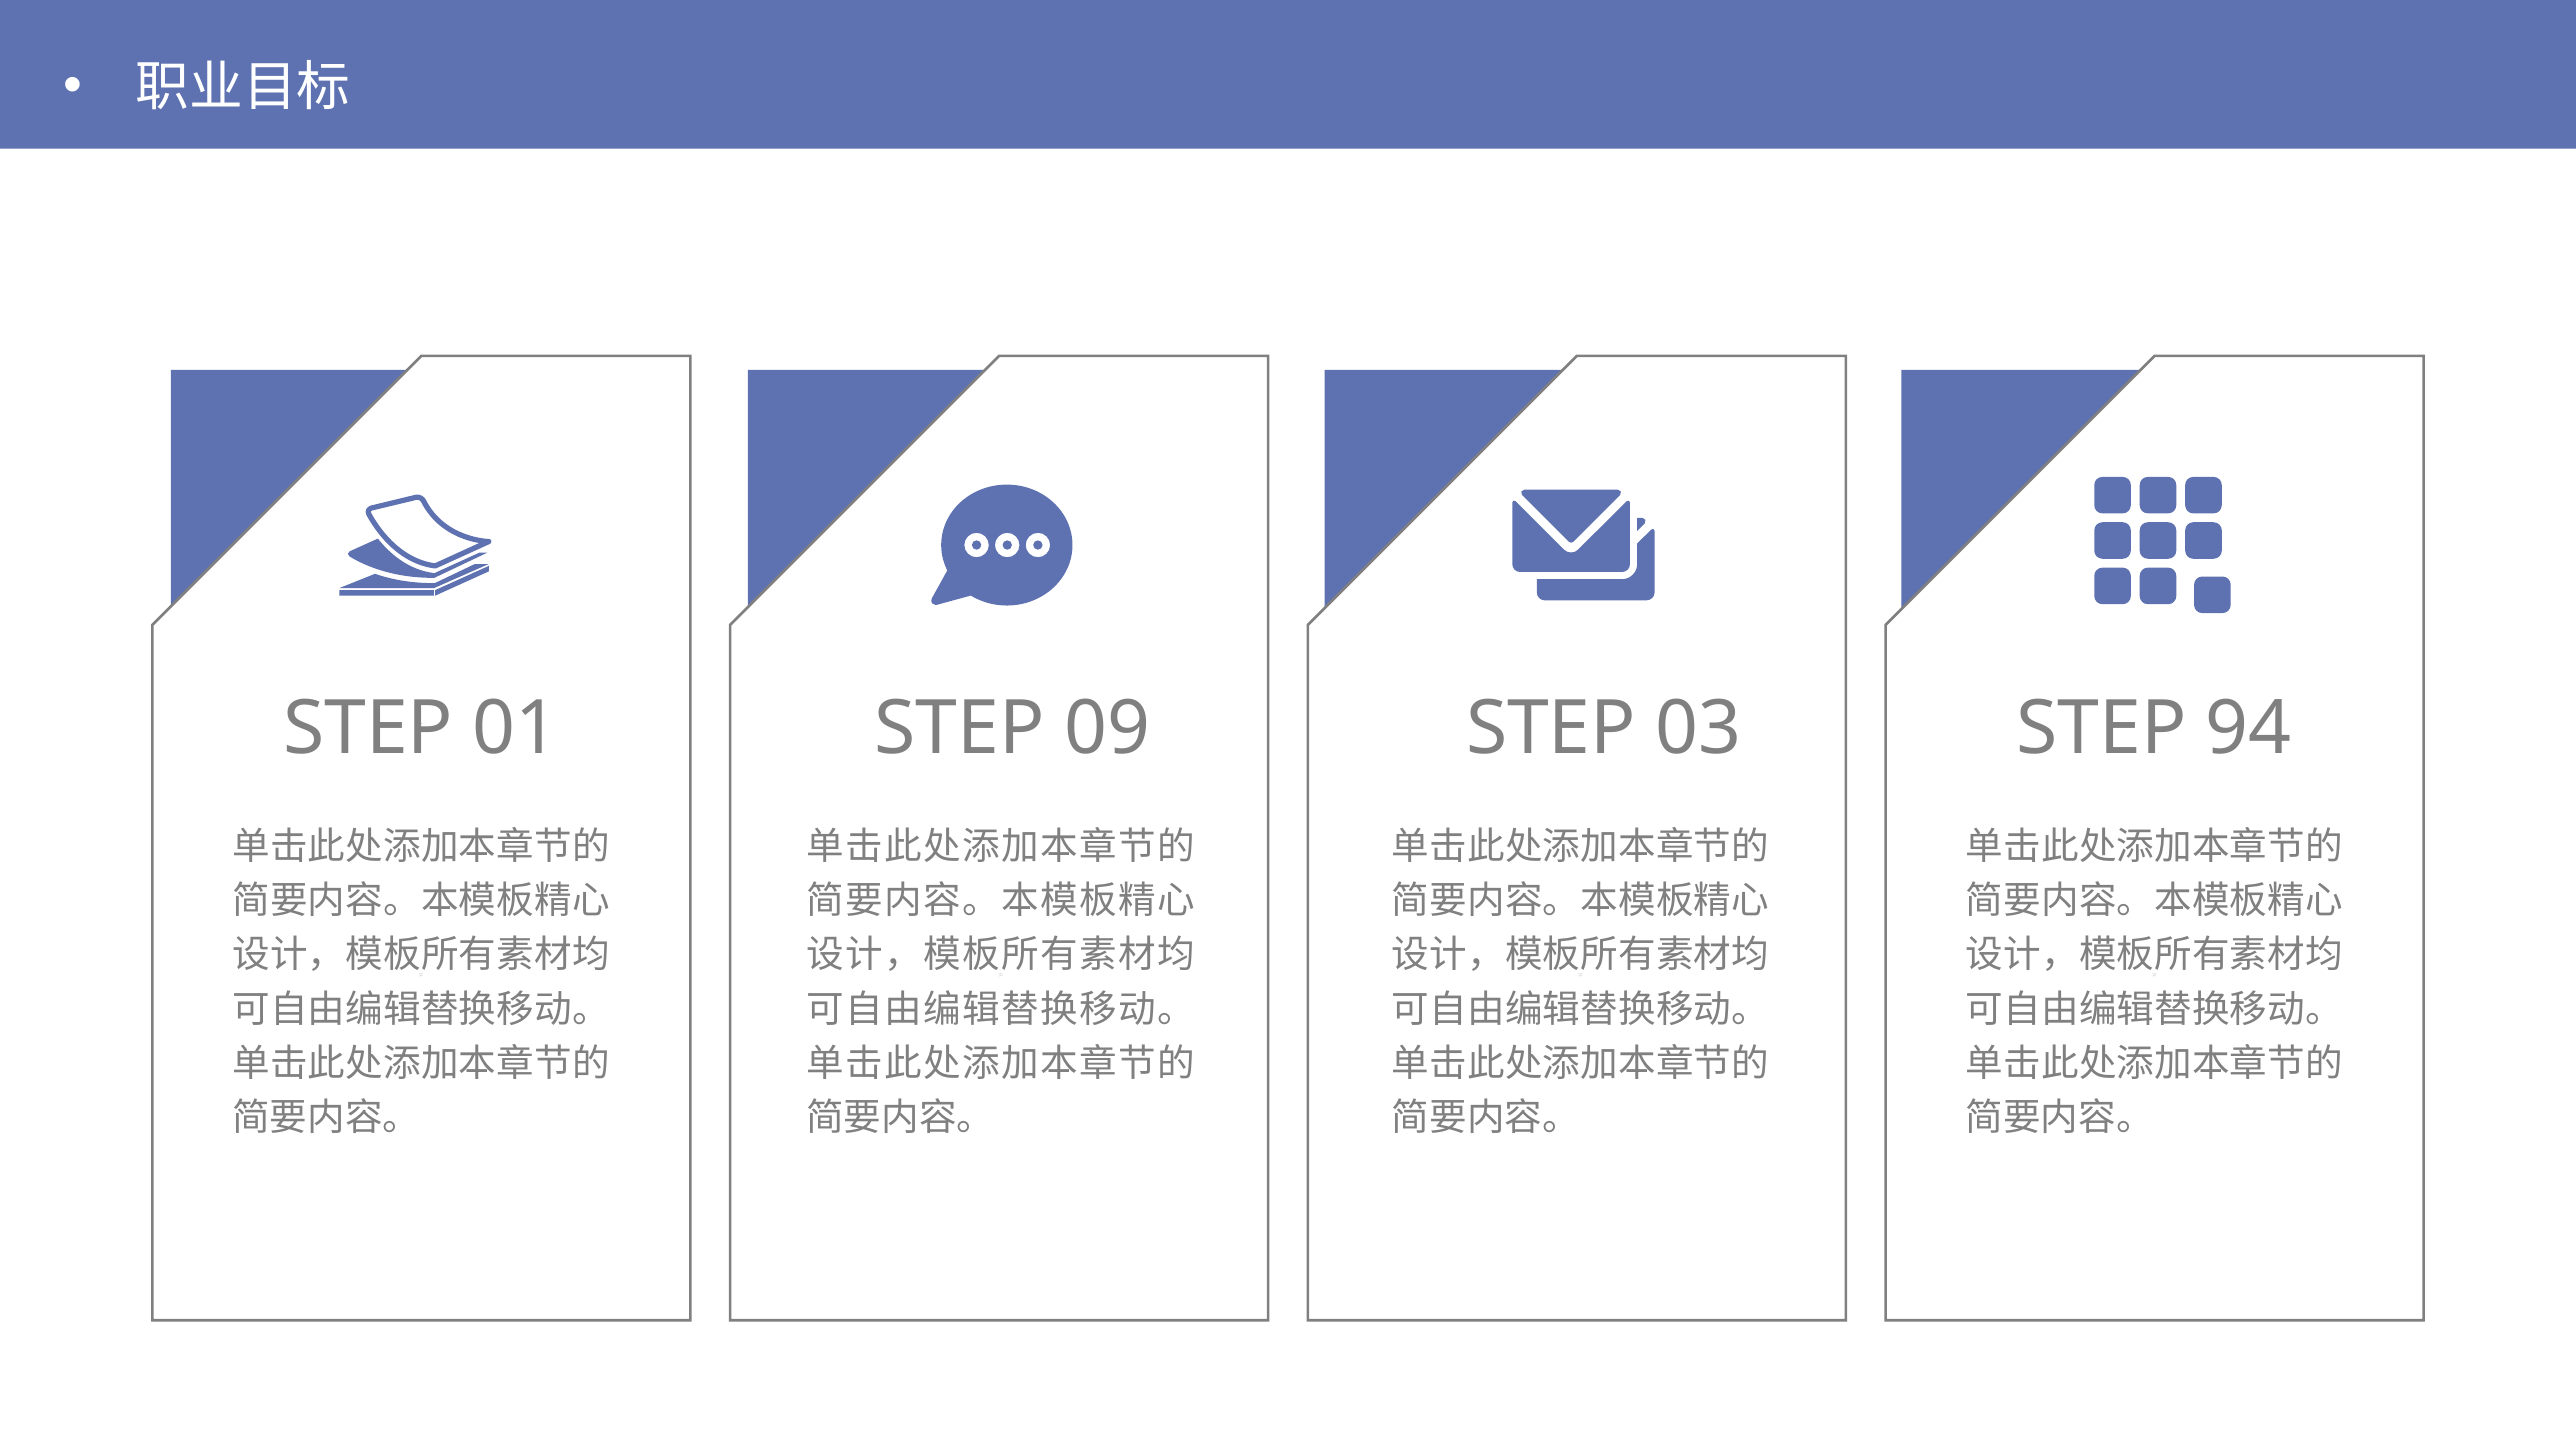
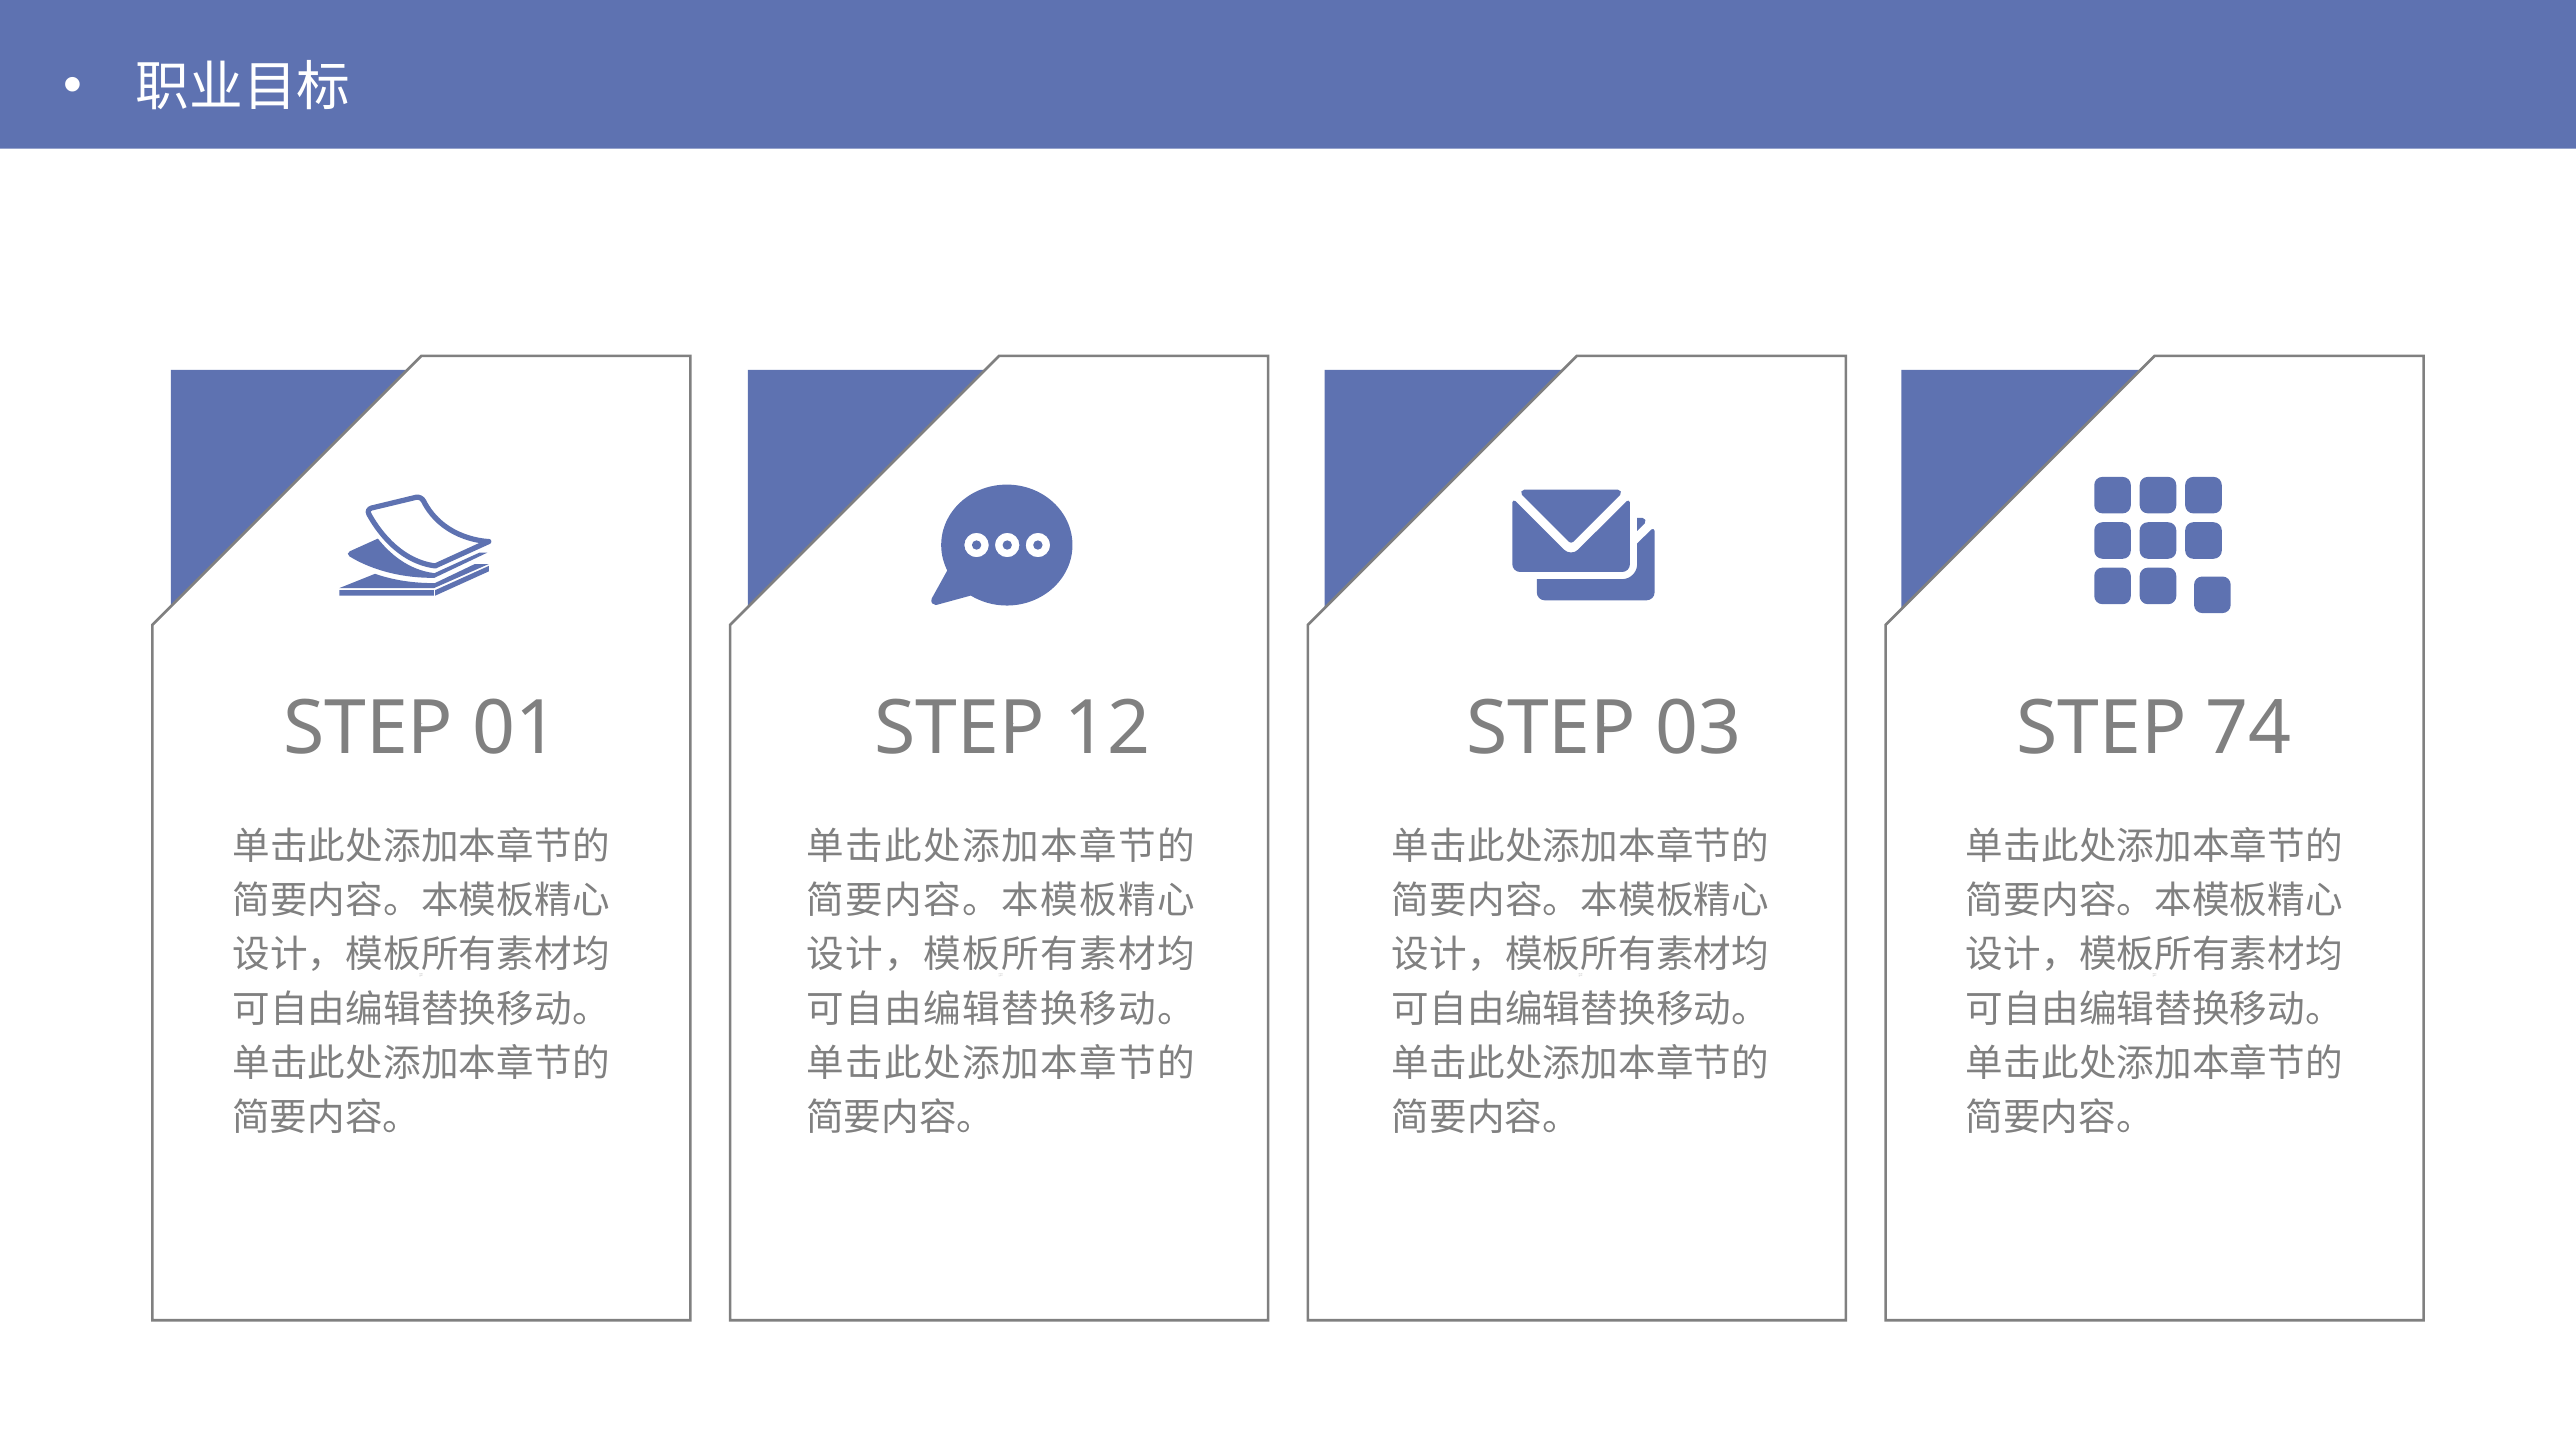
09: 09 -> 12 (1107, 729)
94: 94 -> 74 (2249, 729)
